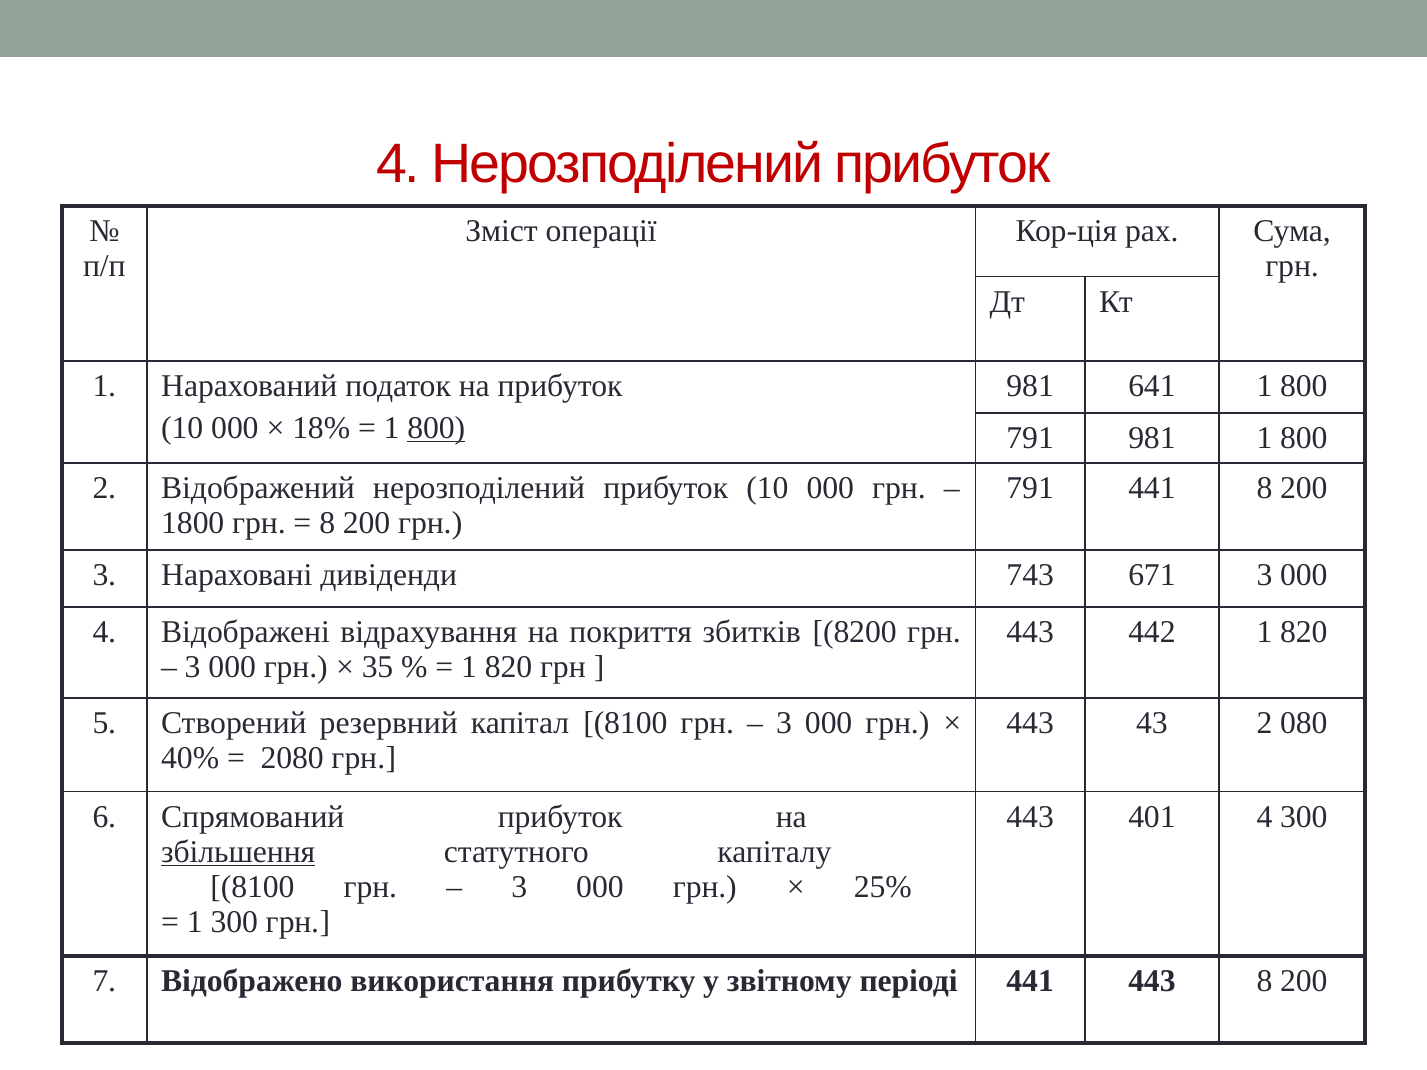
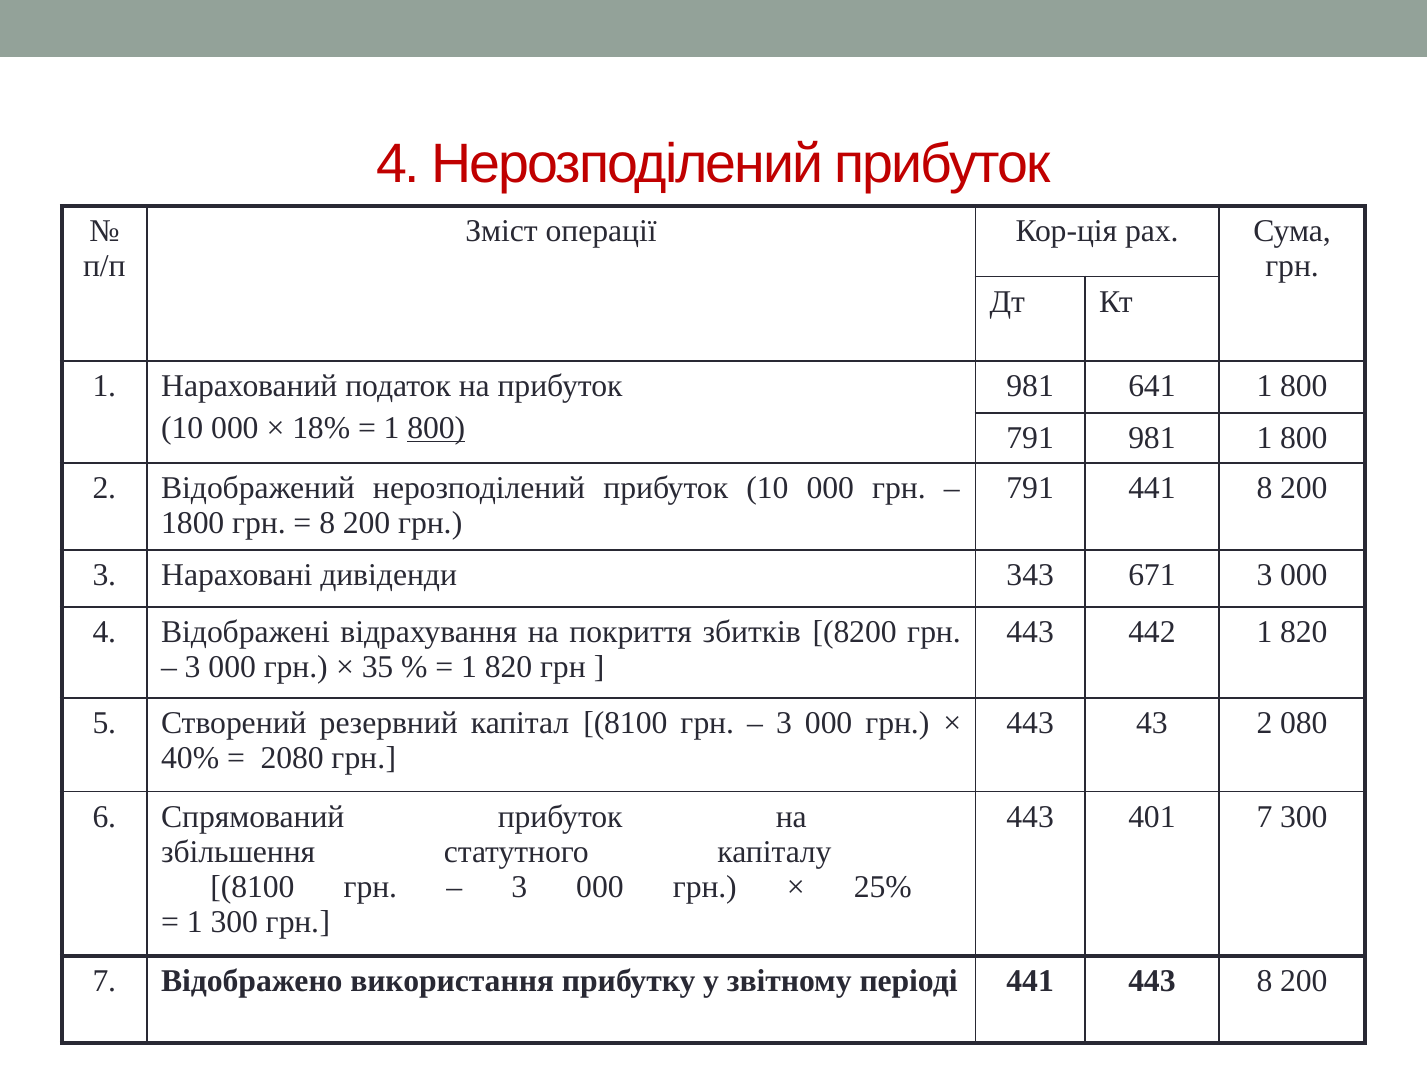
743: 743 -> 343 (1030, 575)
401 4: 4 -> 7 (1264, 817)
збільшення underline: present -> none (238, 852)
